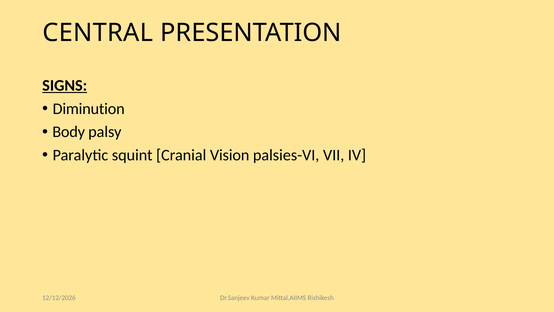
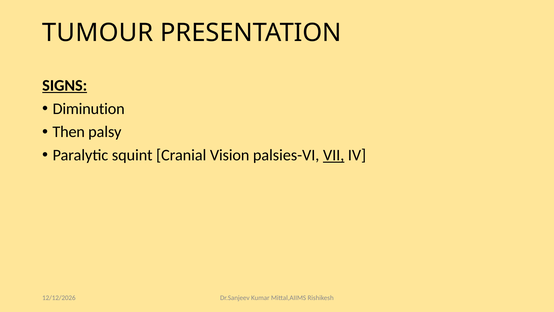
CENTRAL: CENTRAL -> TUMOUR (98, 33)
Body: Body -> Then (69, 132)
VII underline: none -> present (334, 155)
